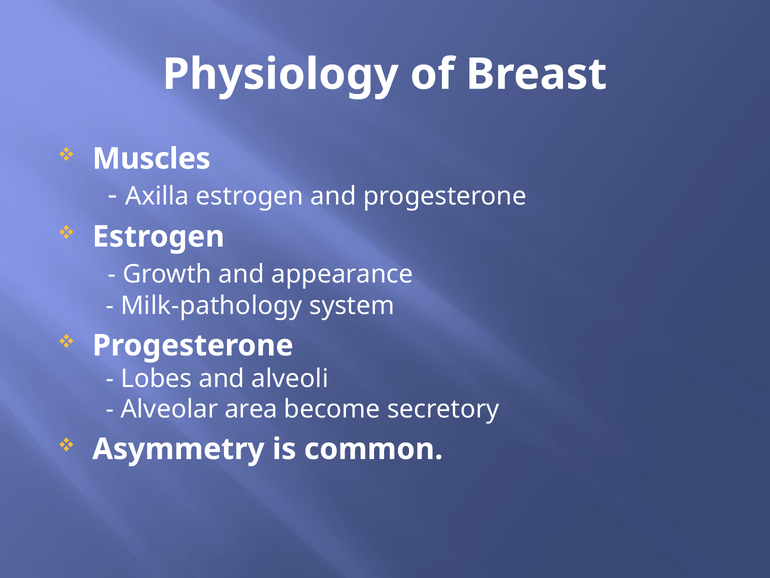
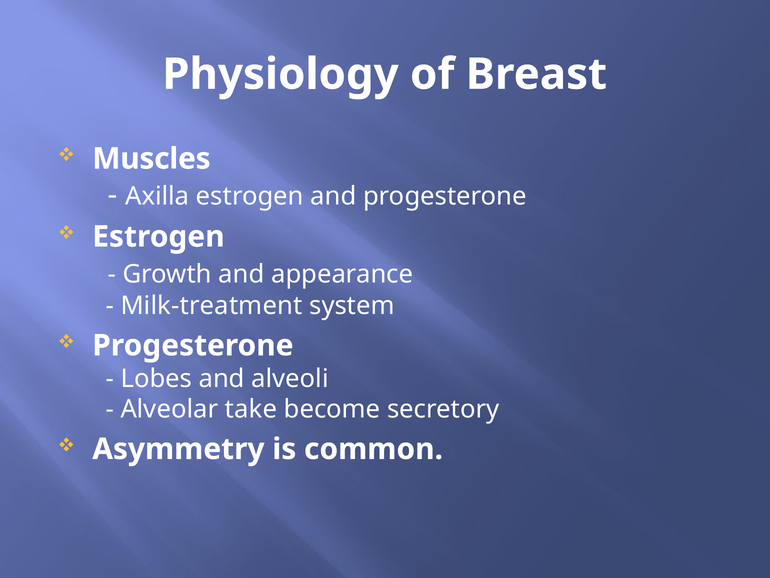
Milk-pathology: Milk-pathology -> Milk-treatment (211, 306)
area: area -> take (251, 409)
